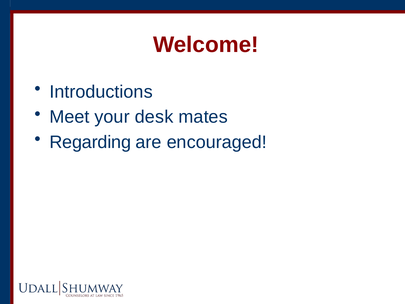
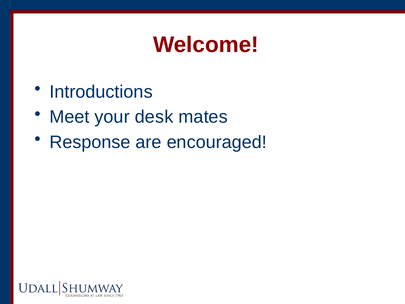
Regarding: Regarding -> Response (90, 142)
